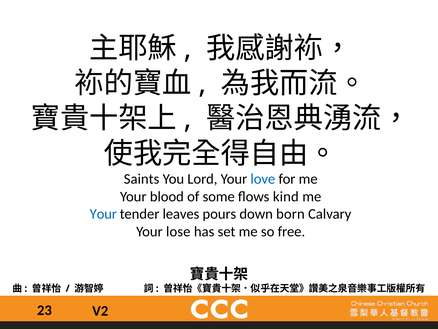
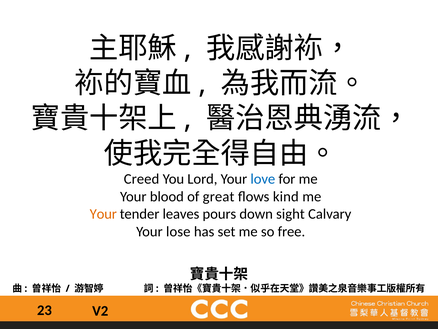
Saints: Saints -> Creed (142, 179)
some: some -> great (219, 196)
Your colour: blue -> orange (103, 214)
born: born -> sight (290, 214)
